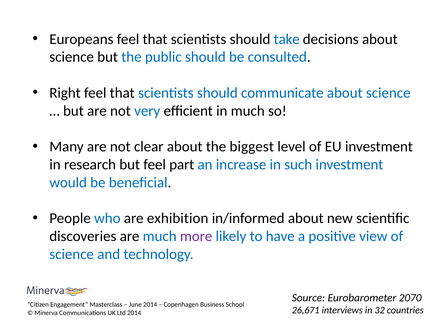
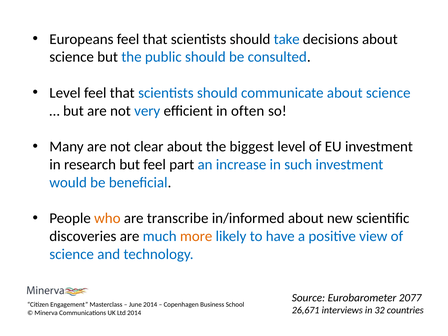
Right: Right -> Level (65, 93)
in much: much -> often (248, 111)
who colour: blue -> orange (107, 218)
exhibition: exhibition -> transcribe (178, 218)
more colour: purple -> orange (196, 236)
2070: 2070 -> 2077 (410, 298)
